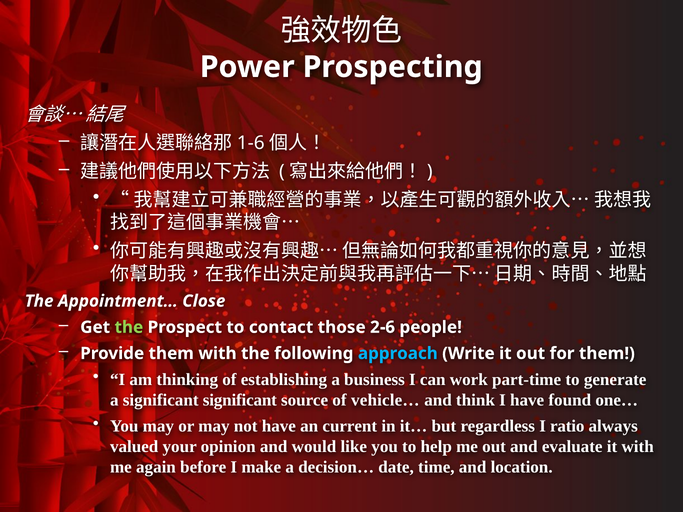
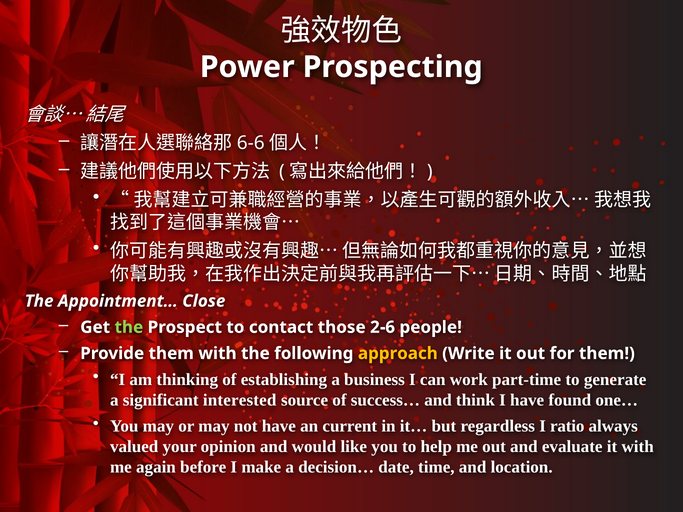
1-6: 1-6 -> 6-6 (251, 143)
approach colour: light blue -> yellow (398, 354)
significant significant: significant -> interested (240, 400)
vehicle…: vehicle… -> success… (385, 400)
